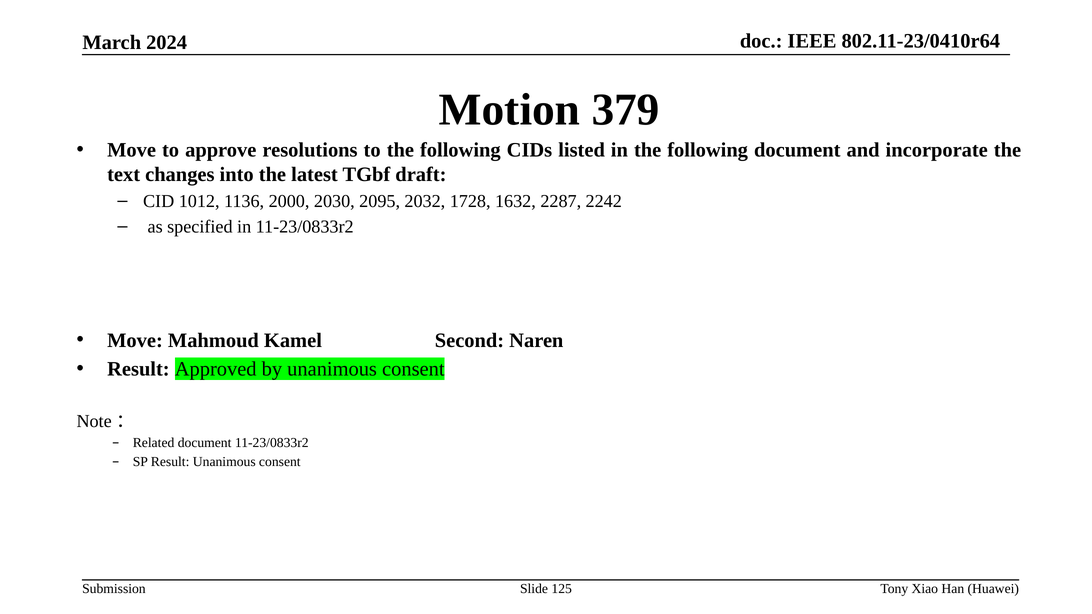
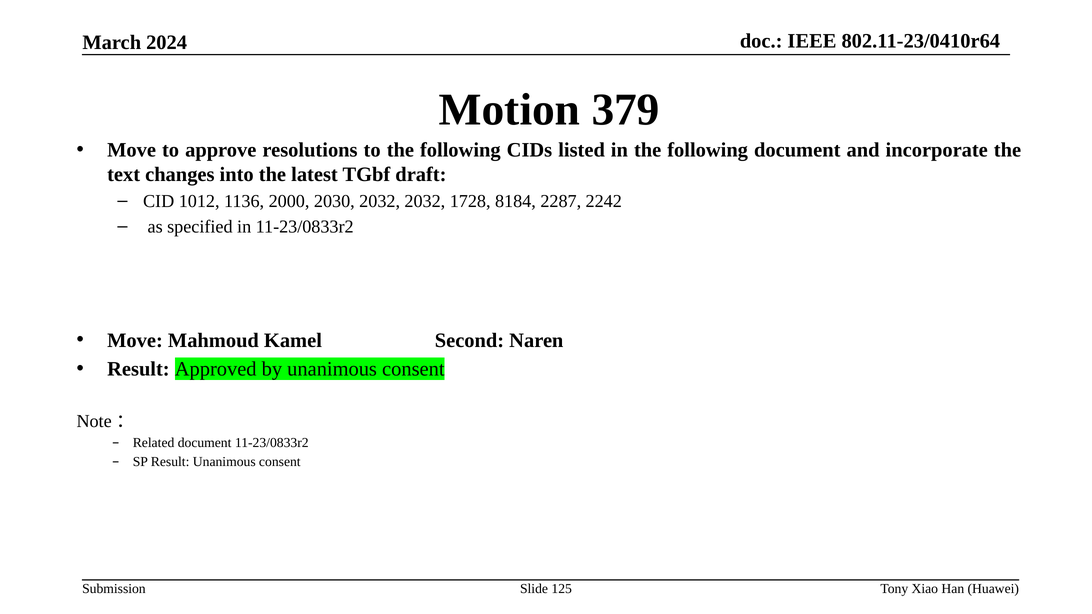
2030 2095: 2095 -> 2032 (380, 201)
1632: 1632 -> 8184 (515, 201)
